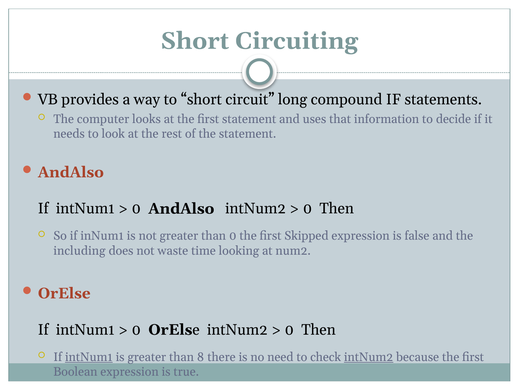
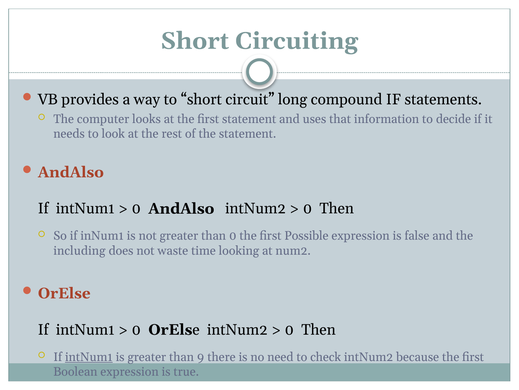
Skipped: Skipped -> Possible (306, 235)
8: 8 -> 9 (201, 356)
intNum2 underline: present -> none (369, 356)
